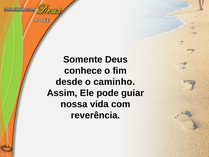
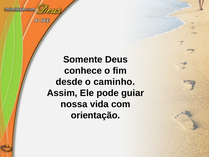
reverência: reverência -> orientação (96, 115)
